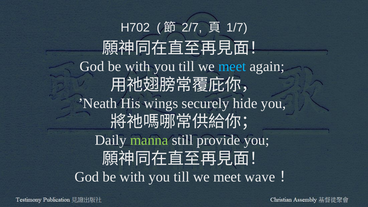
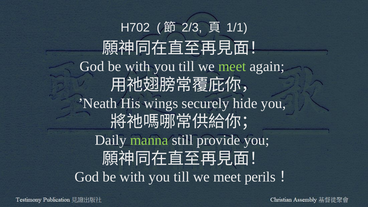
2/7: 2/7 -> 2/3 (192, 28)
1/7: 1/7 -> 1/1 (237, 28)
meet colour: light blue -> light green (232, 66)
wave: wave -> perils (260, 177)
